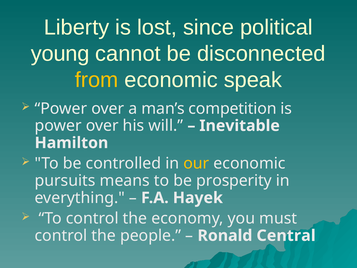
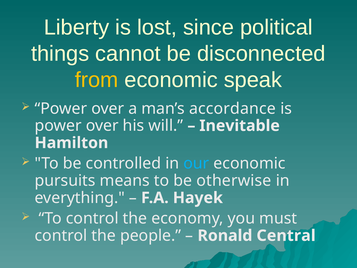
young: young -> things (60, 54)
competition: competition -> accordance (232, 108)
our colour: yellow -> light blue (196, 163)
prosperity: prosperity -> otherwise (234, 181)
